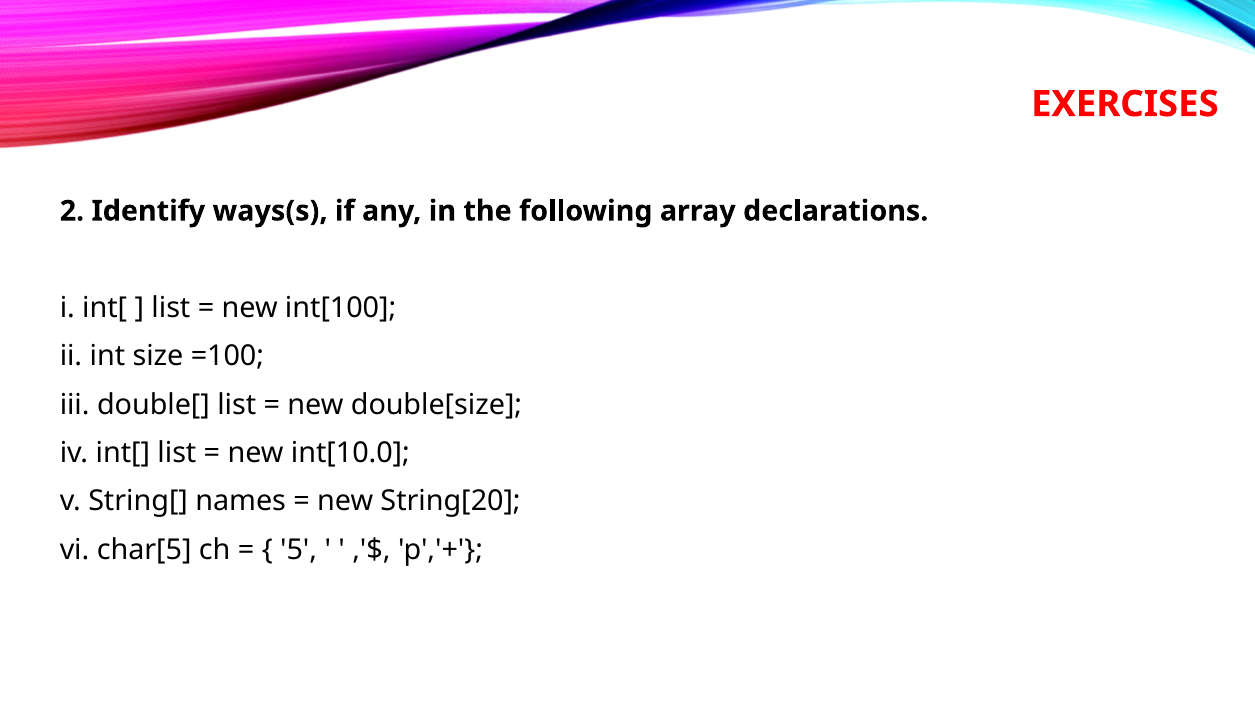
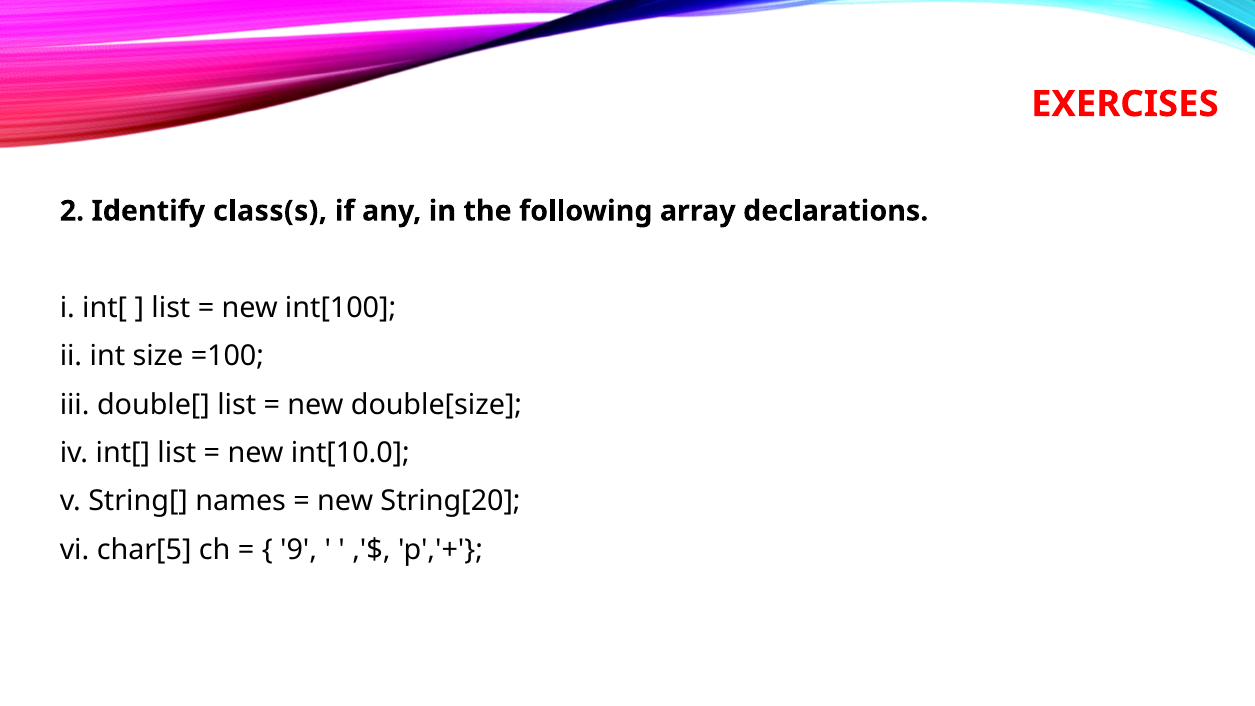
ways(s: ways(s -> class(s (270, 211)
5: 5 -> 9 (299, 550)
